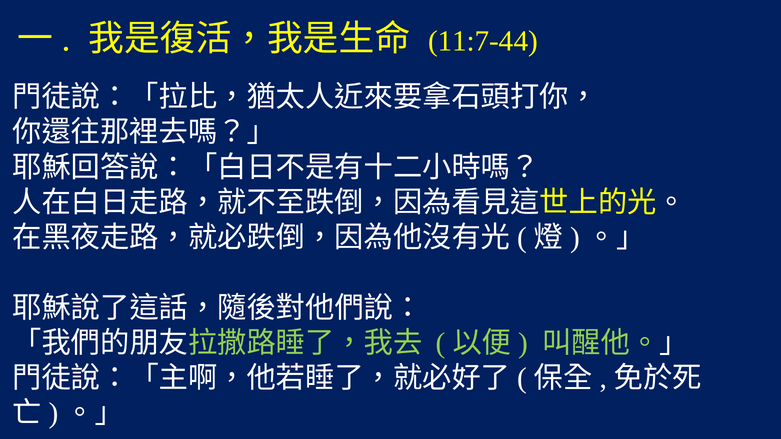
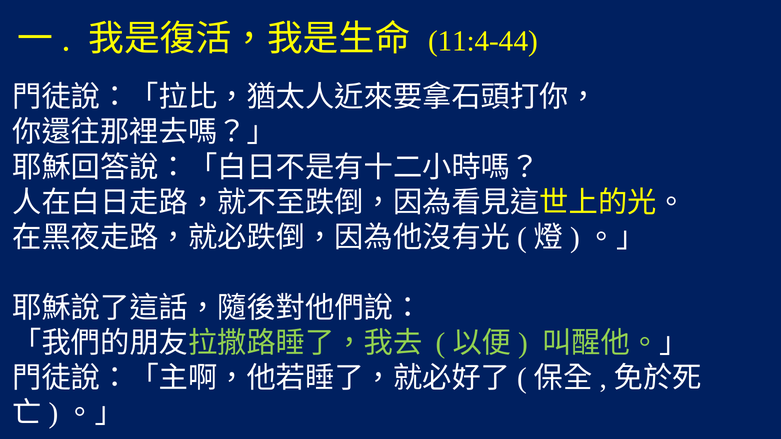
11:7-44: 11:7-44 -> 11:4-44 (483, 41)
